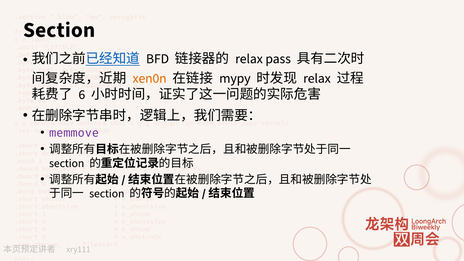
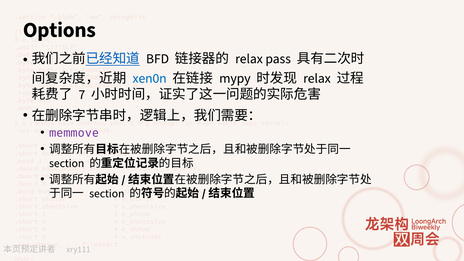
Section: Section -> Options (59, 30)
xen0n colour: orange -> blue (150, 78)
6: 6 -> 7 (82, 95)
